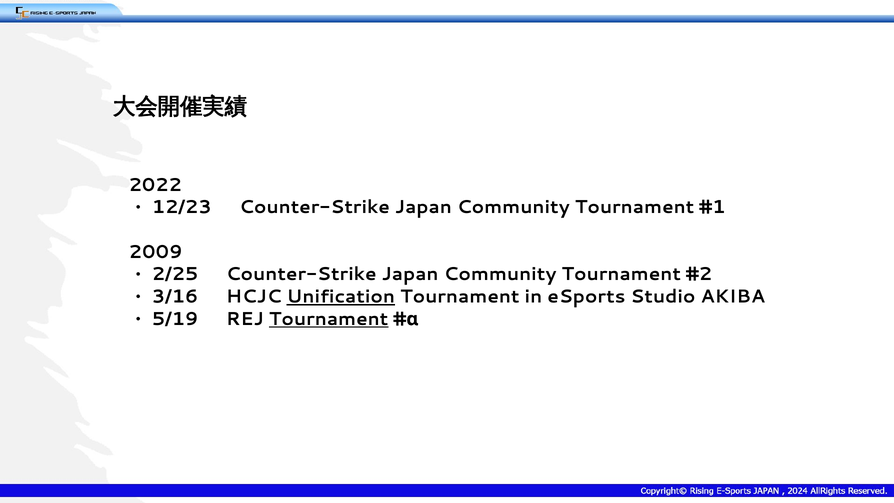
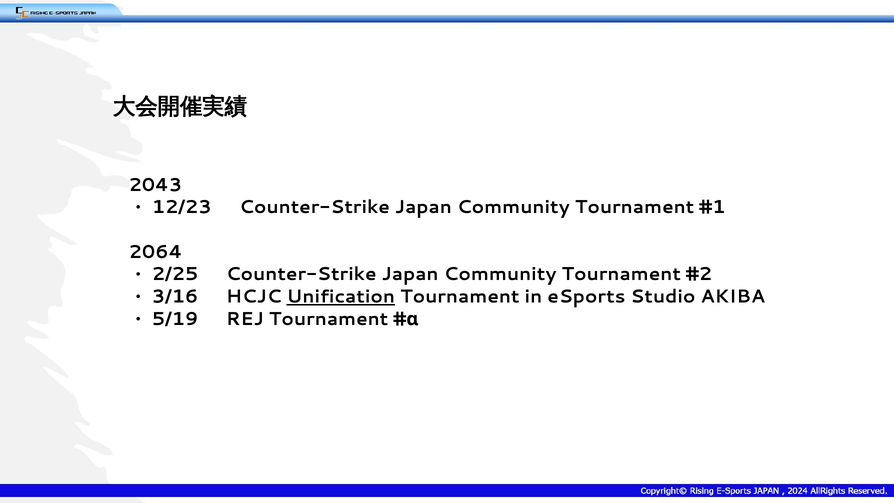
2022: 2022 -> 2043 (155, 185)
2009: 2009 -> 2064 (156, 252)
Tournament underline: present -> none (329, 319)
